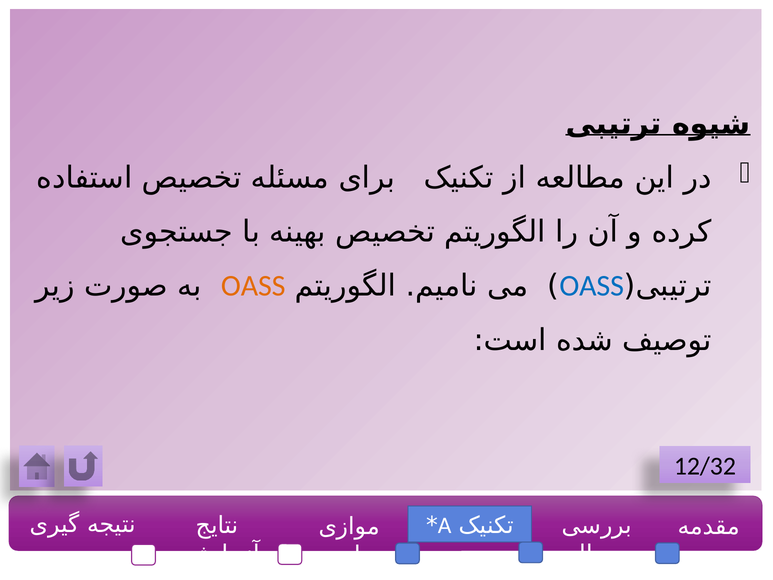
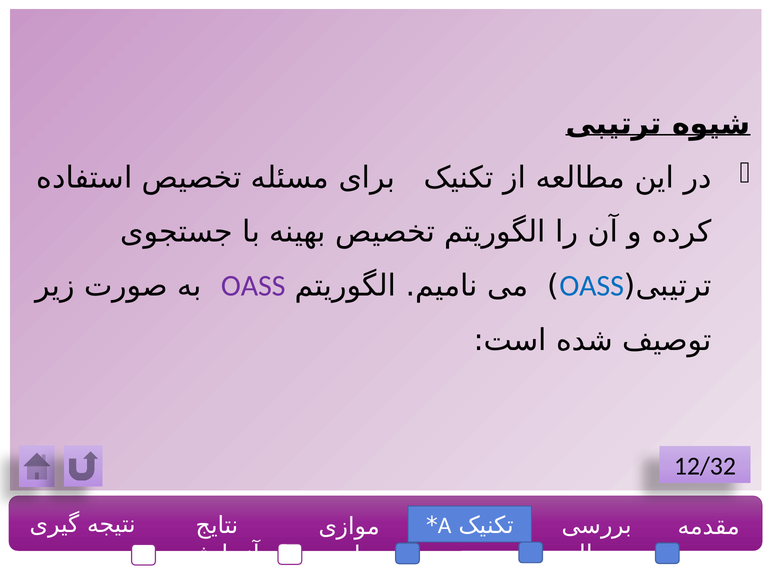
OASS colour: orange -> purple (253, 286)
